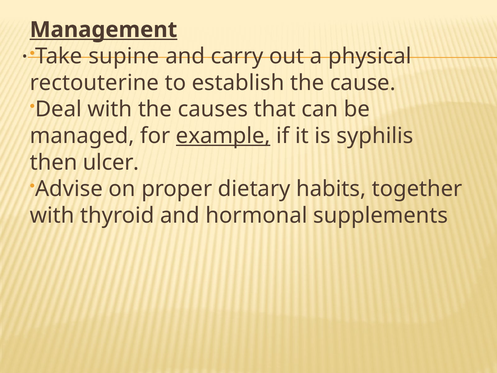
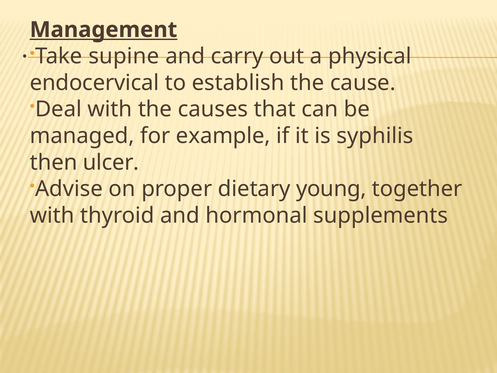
rectouterine: rectouterine -> endocervical (94, 83)
example underline: present -> none (223, 136)
habits: habits -> young (331, 189)
